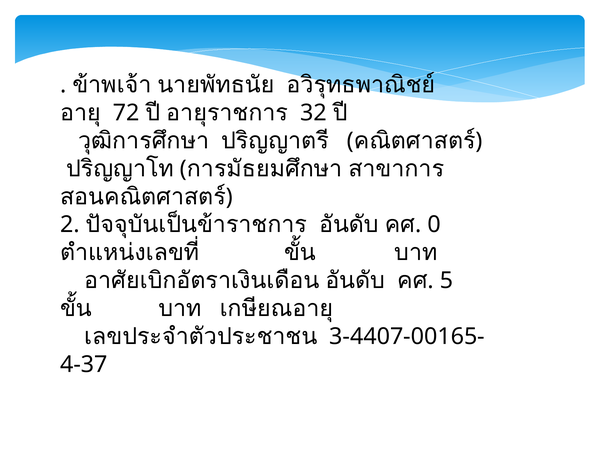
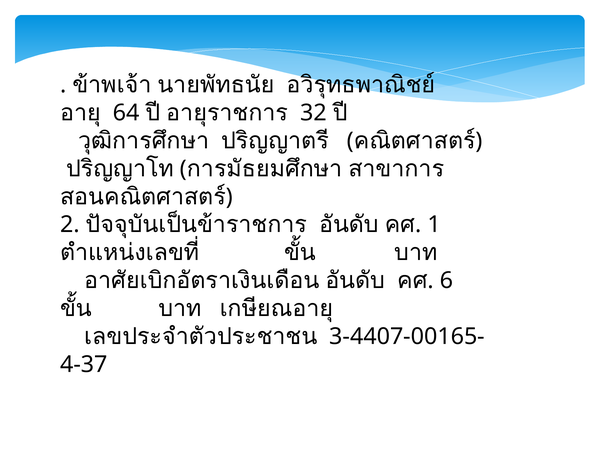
72: 72 -> 64 (126, 113)
0: 0 -> 1 (434, 225)
5: 5 -> 6 (446, 281)
